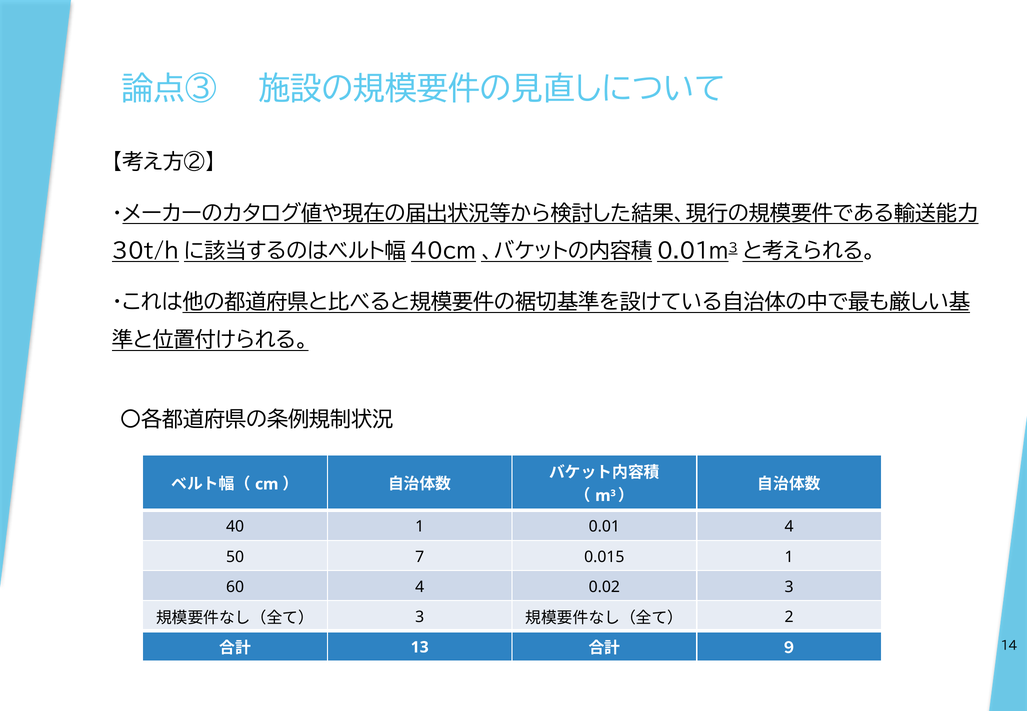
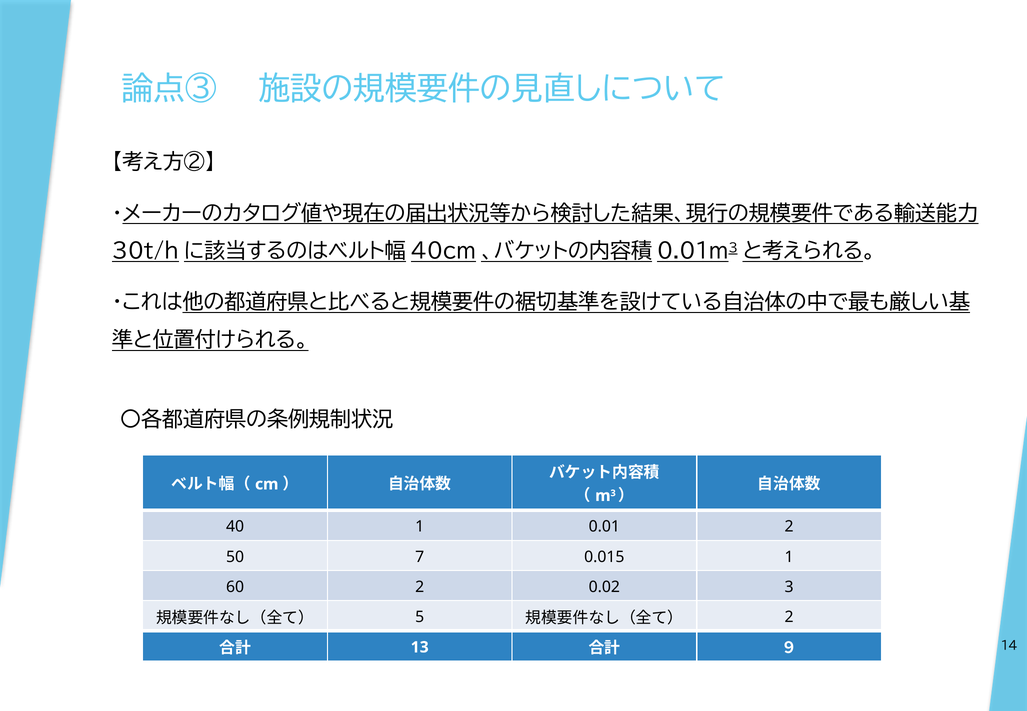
0.01 4: 4 -> 2 (789, 527)
60 4: 4 -> 2 (420, 587)
3: 3 -> 5 (420, 617)
